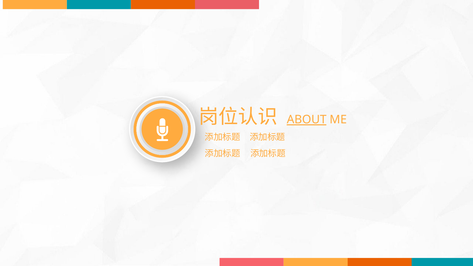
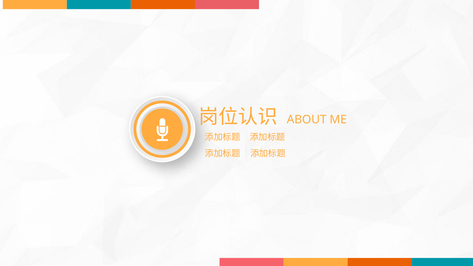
ABOUT underline: present -> none (307, 120)
